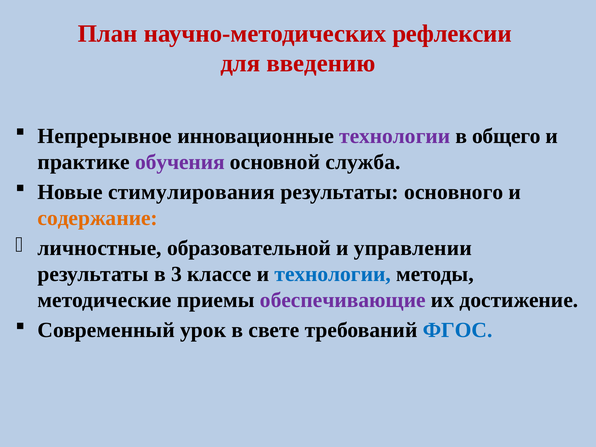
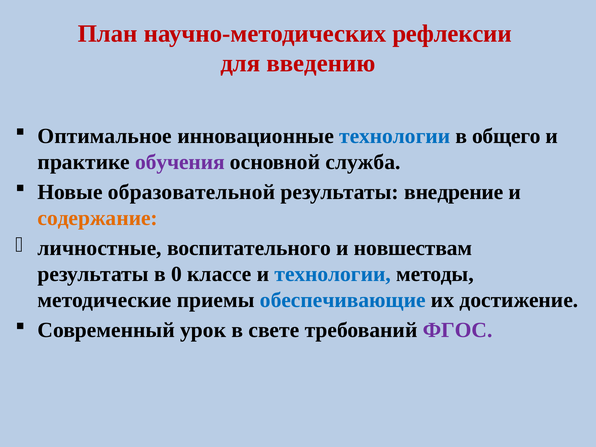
Непрерывное: Непрерывное -> Оптимальное (105, 136)
технологии colour: purple -> blue (395, 136)
стимулирования: стимулирования -> образовательной (192, 192)
основного: основного -> внедрение (454, 192)
образовательной: образовательной -> воспитательного (249, 248)
управлении: управлении -> новшествам (413, 248)
3: 3 -> 0 (176, 274)
обеспечивающие colour: purple -> blue (343, 300)
ФГОС colour: blue -> purple (458, 330)
